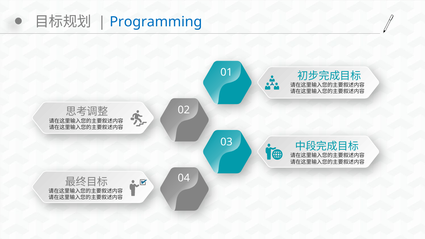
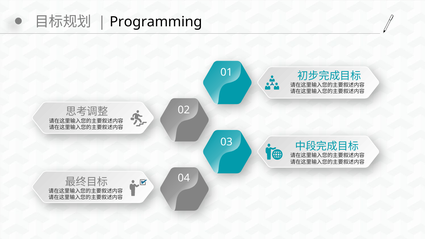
Programming colour: blue -> black (156, 22)
